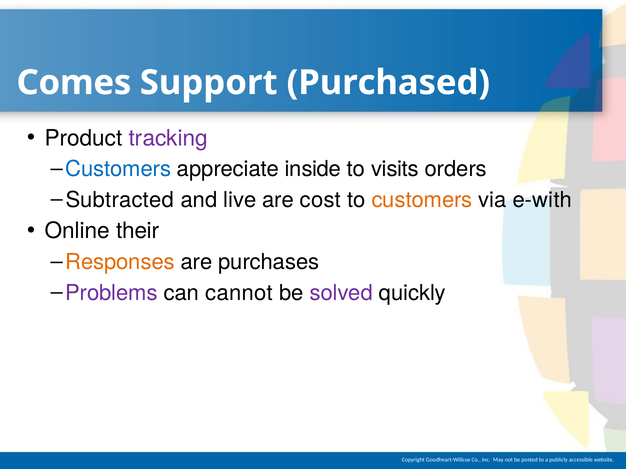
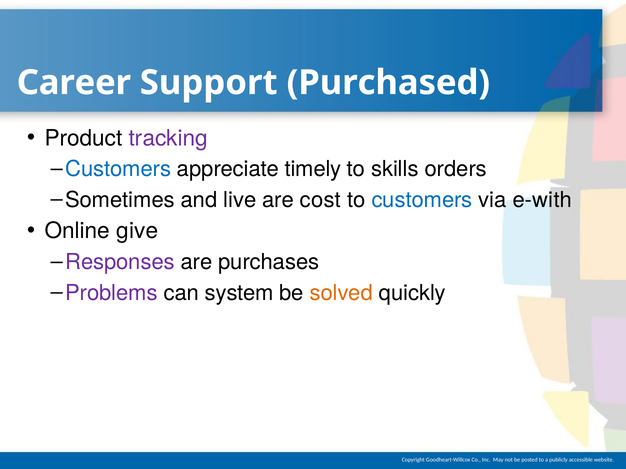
Comes: Comes -> Career (74, 83)
inside: inside -> timely (313, 169)
visits: visits -> skills (395, 169)
Subtracted: Subtracted -> Sometimes (120, 200)
customers colour: orange -> blue (422, 200)
their: their -> give (137, 231)
Responses colour: orange -> purple (120, 262)
cannot: cannot -> system (239, 293)
solved colour: purple -> orange (341, 293)
